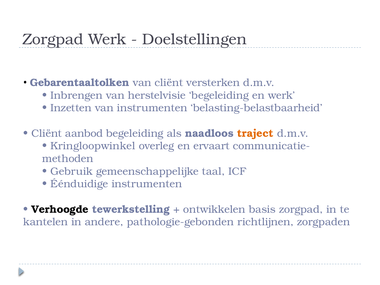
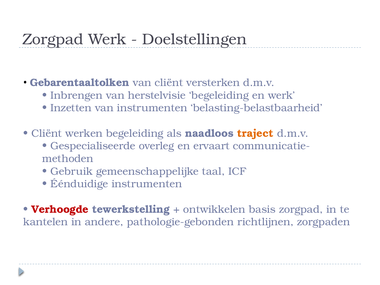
aanbod: aanbod -> werken (84, 133)
Kringloopwinkel: Kringloopwinkel -> Gespecialiseerde (93, 146)
Verhoogde colour: black -> red (60, 209)
